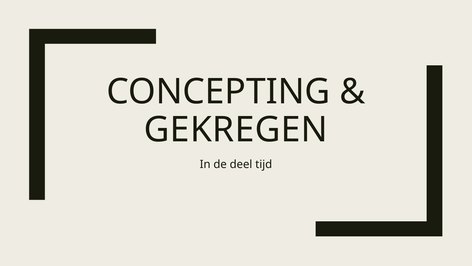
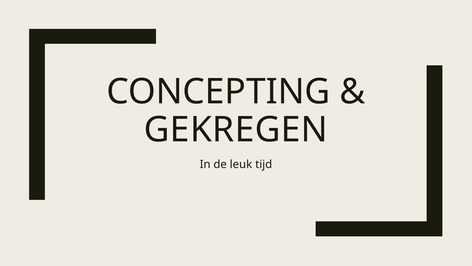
deel: deel -> leuk (241, 164)
